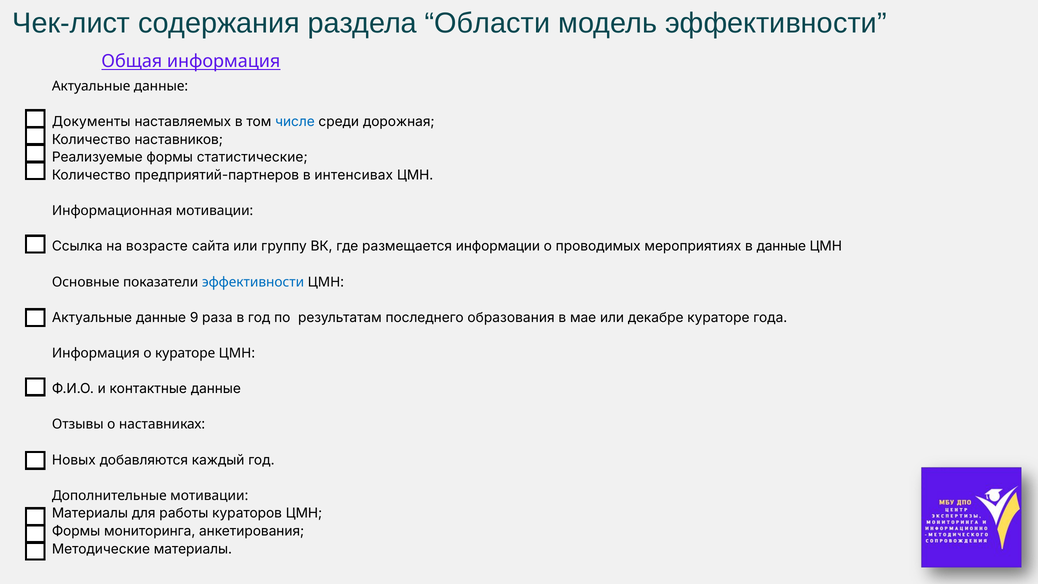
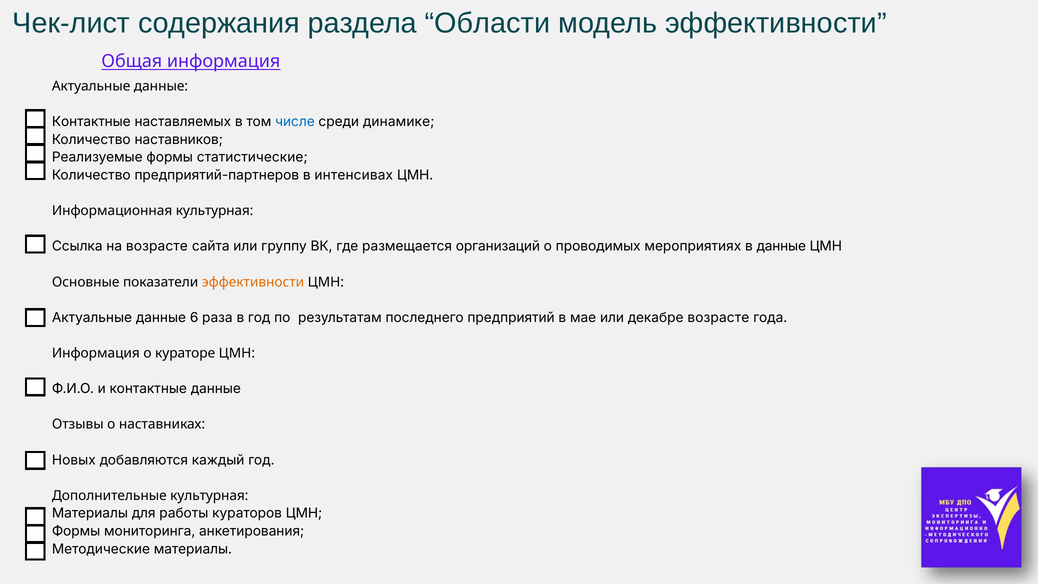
Документы: Документы -> Контактные (91, 122)
дорожная: дорожная -> динамике (399, 122)
Информационная мотивации: мотивации -> культурная (215, 211)
информации: информации -> организаций (498, 246)
эффективности colour: blue -> orange (253, 282)
9: 9 -> 6 (194, 318)
образования: образования -> предприятий (511, 318)
декабре кураторе: кураторе -> возрасте (718, 318)
Дополнительные мотивации: мотивации -> культурная (209, 496)
